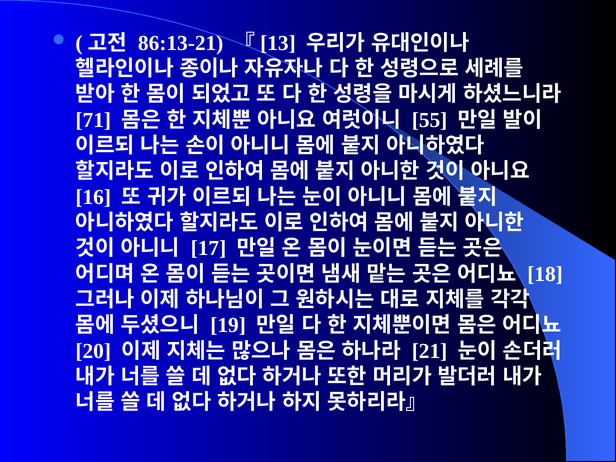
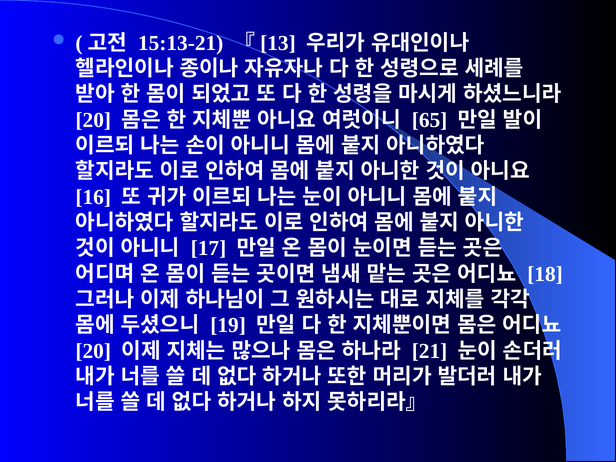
86:13-21: 86:13-21 -> 15:13-21 (181, 43)
71: 71 -> 20 (93, 120)
55: 55 -> 65 (430, 120)
